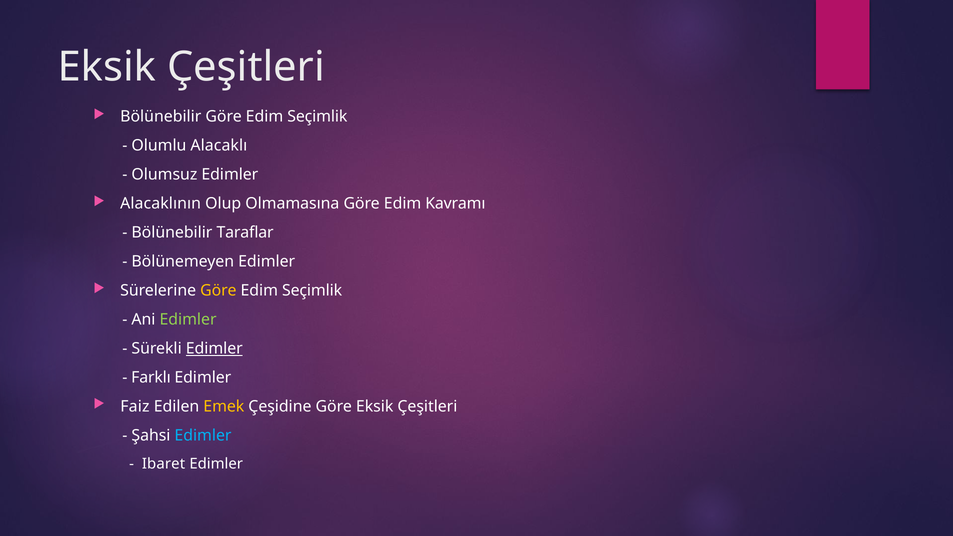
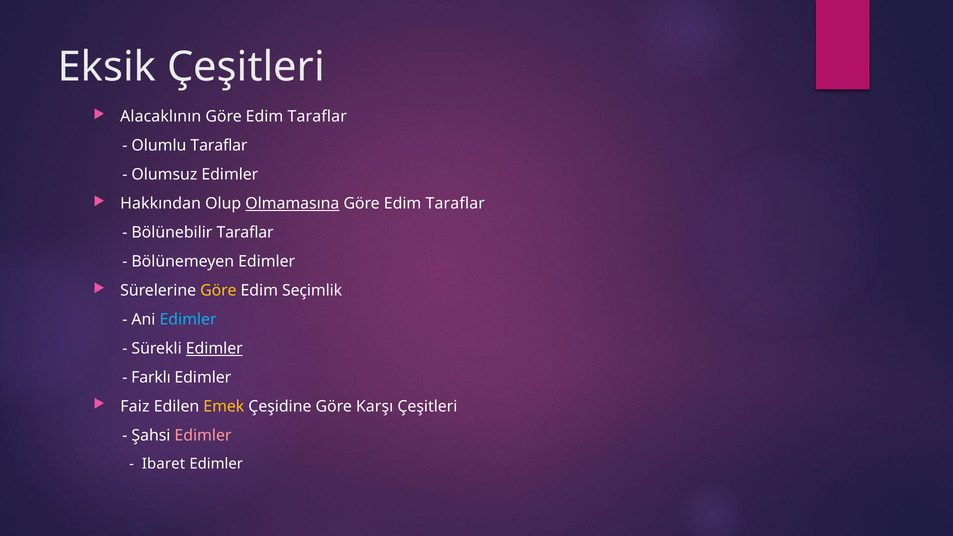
Bölünebilir: Bölünebilir -> Alacaklının (161, 117)
Seçimlik: Seçimlik -> Taraflar (317, 117)
Olumlu Alacaklı: Alacaklı -> Taraflar (219, 146)
Alacaklının: Alacaklının -> Hakkından (161, 204)
Olmamasına underline: none -> present (292, 204)
Kavramı: Kavramı -> Taraflar (455, 204)
Edimler colour: light green -> light blue (188, 320)
Göre Eksik: Eksik -> Karşı (375, 407)
Edimler colour: light blue -> pink (203, 436)
